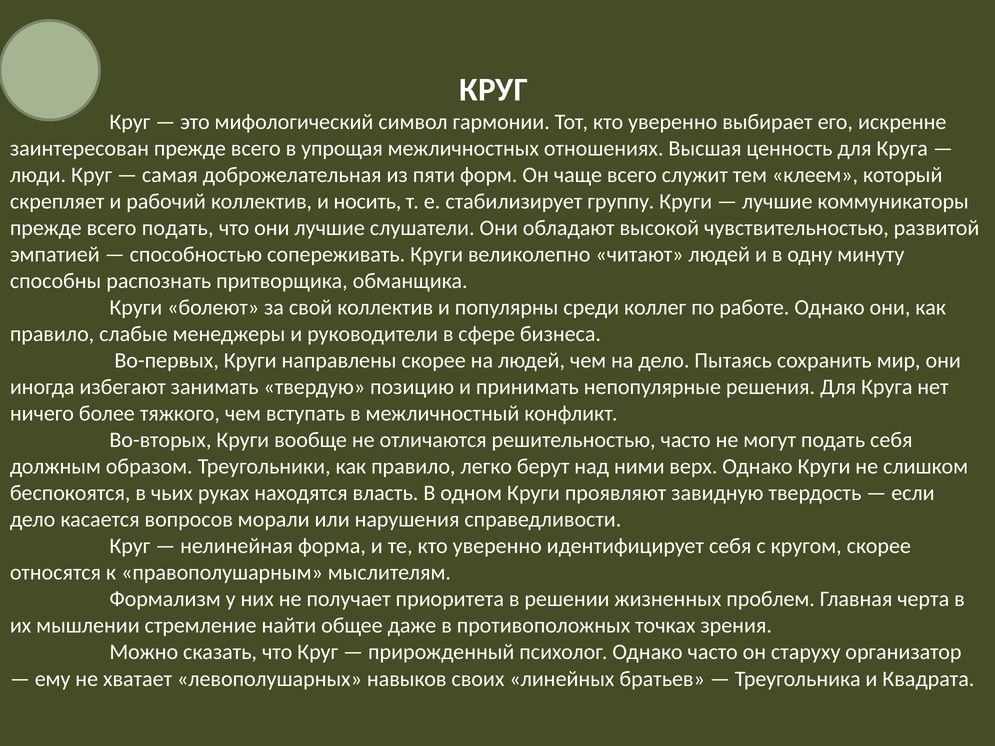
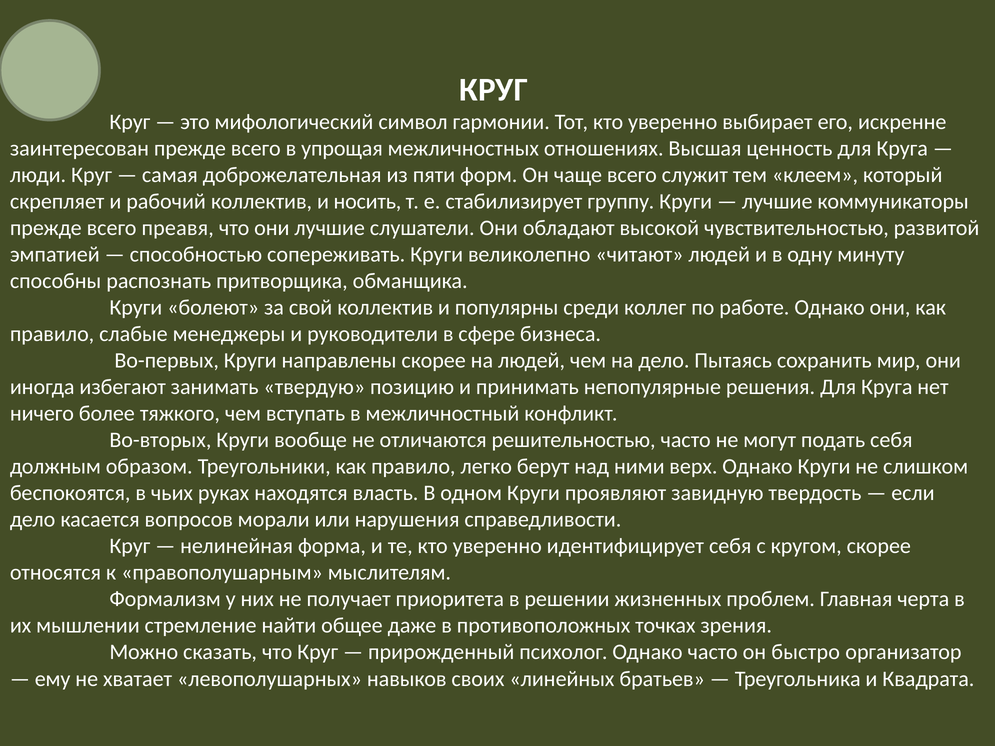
всего подать: подать -> преавя (178, 228)
старуху: старуху -> быстро (806, 652)
